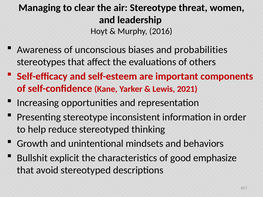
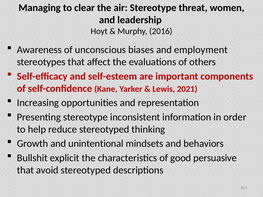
probabilities: probabilities -> employment (201, 50)
emphasize: emphasize -> persuasive (215, 158)
